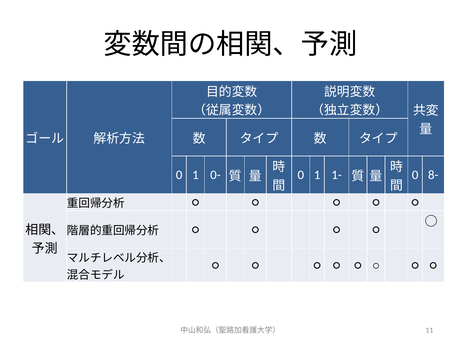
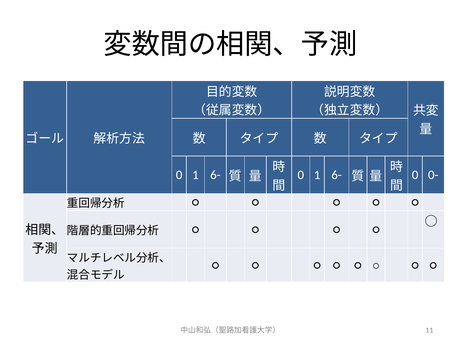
0-: 0- -> 6- (215, 175)
1-: 1- -> 6- (337, 175)
8-: 8- -> 0- (433, 175)
